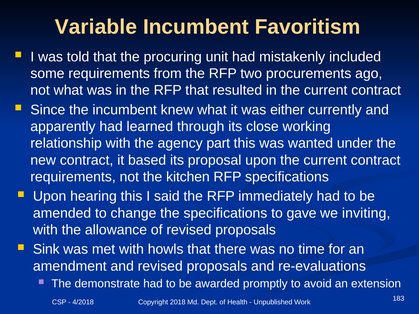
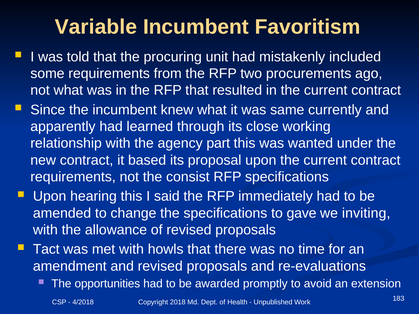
either: either -> same (287, 110)
kitchen: kitchen -> consist (188, 177)
Sink: Sink -> Tact (46, 250)
demonstrate: demonstrate -> opportunities (107, 284)
